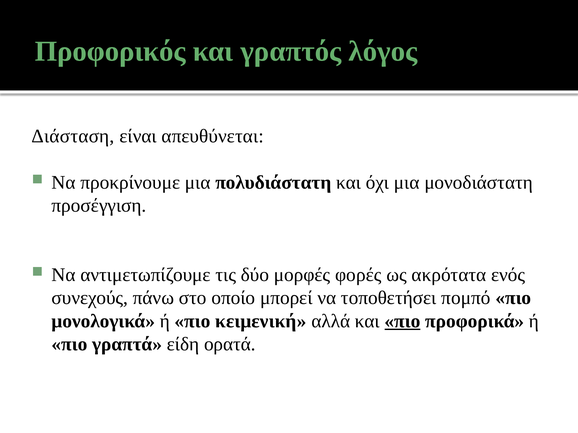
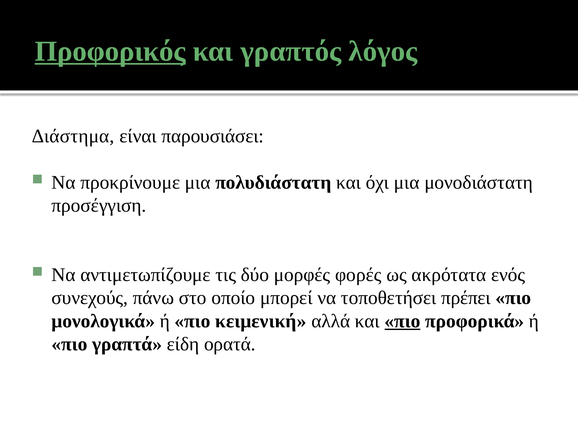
Προφορικός underline: none -> present (110, 51)
Διάσταση: Διάσταση -> Διάστημα (73, 136)
απευθύνεται: απευθύνεται -> παρουσιάσει (213, 136)
πομπό: πομπό -> πρέπει (466, 298)
